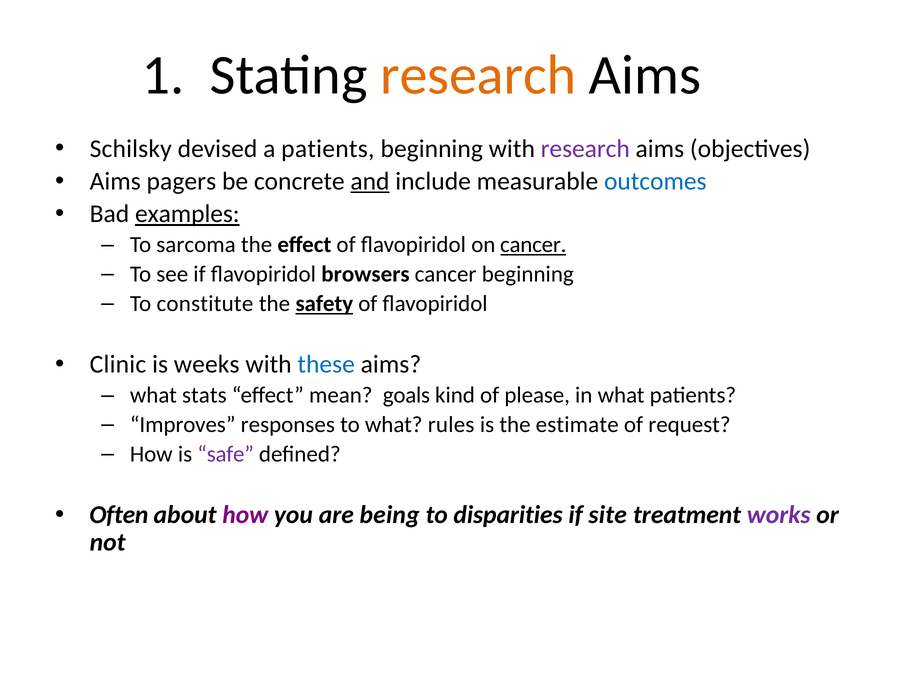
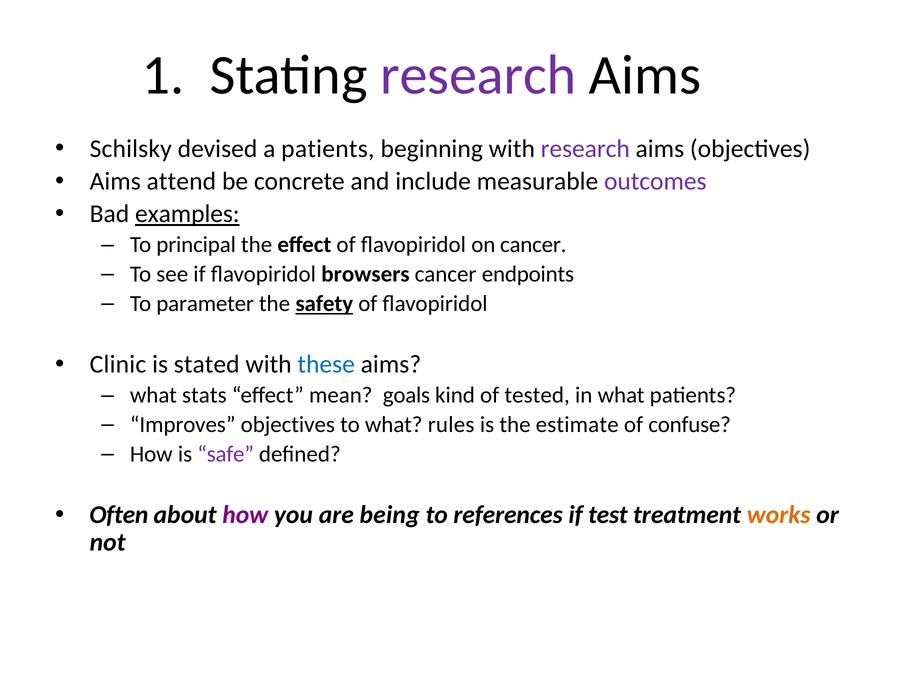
research colour: orange -> purple (478, 75)
pagers: pagers -> attend (181, 181)
and underline: present -> none (370, 181)
outcomes colour: blue -> purple (655, 181)
sarcoma: sarcoma -> principal (196, 245)
cancer underline: present -> none (533, 245)
cancer beginning: beginning -> endpoints (528, 274)
constitute: constitute -> parameter (205, 304)
weeks: weeks -> stated (207, 364)
please: please -> tested (537, 395)
Improves responses: responses -> objectives (288, 425)
request: request -> confuse (690, 425)
disparities: disparities -> references (508, 515)
site: site -> test (608, 515)
works colour: purple -> orange (779, 515)
